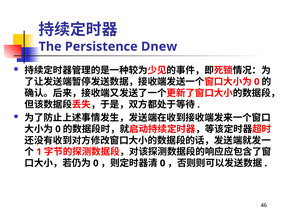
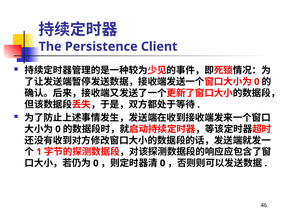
Dnew: Dnew -> Client (159, 47)
